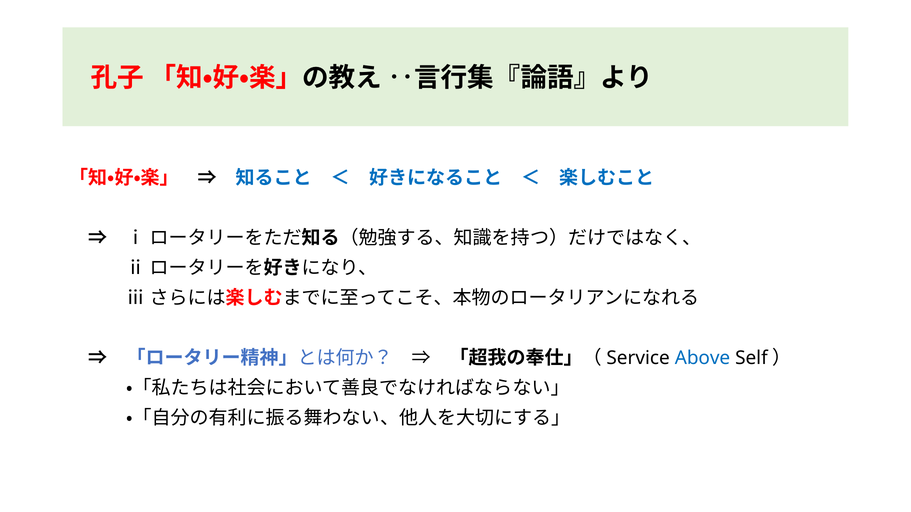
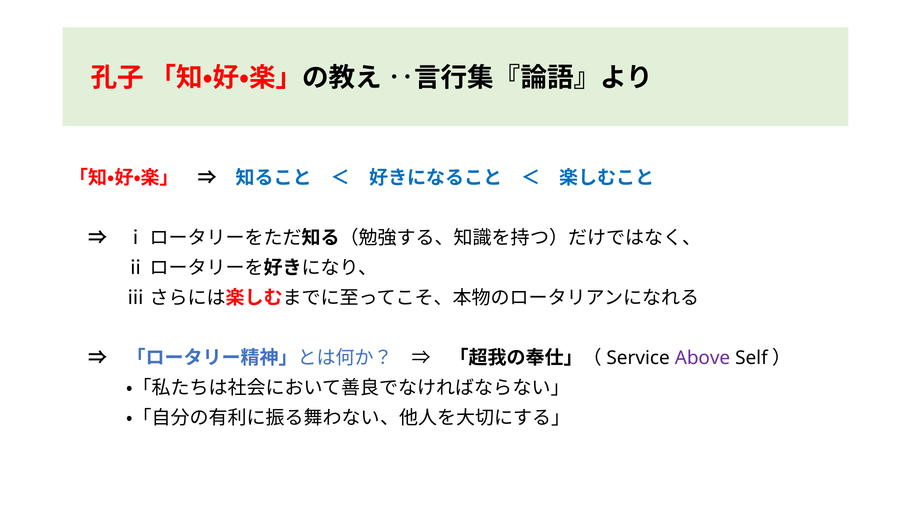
Above colour: blue -> purple (703, 358)
